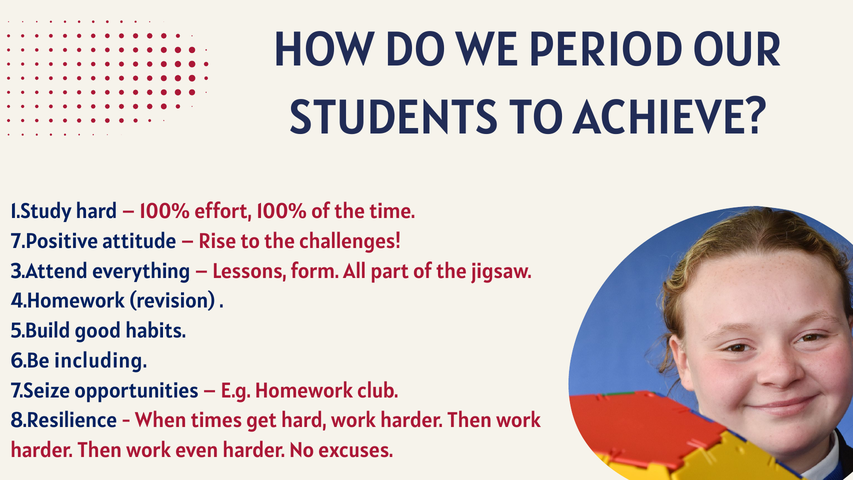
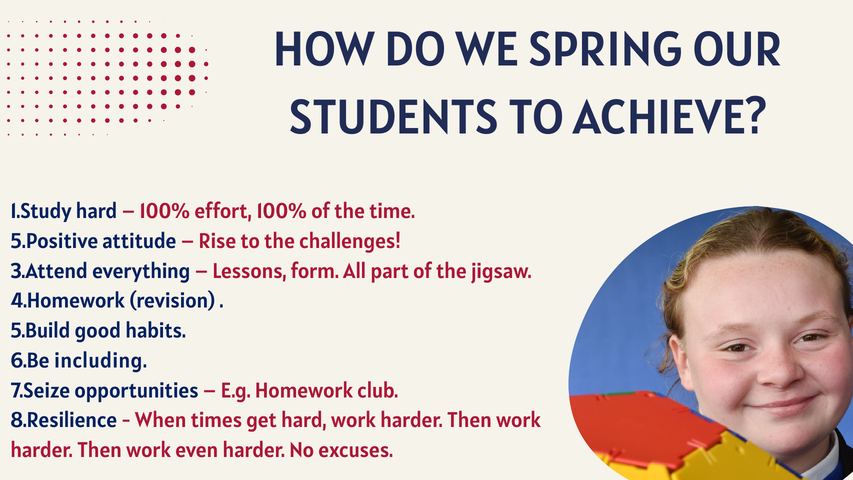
PERIOD: PERIOD -> SPRING (606, 50)
7.Positive: 7.Positive -> 5.Positive (54, 241)
